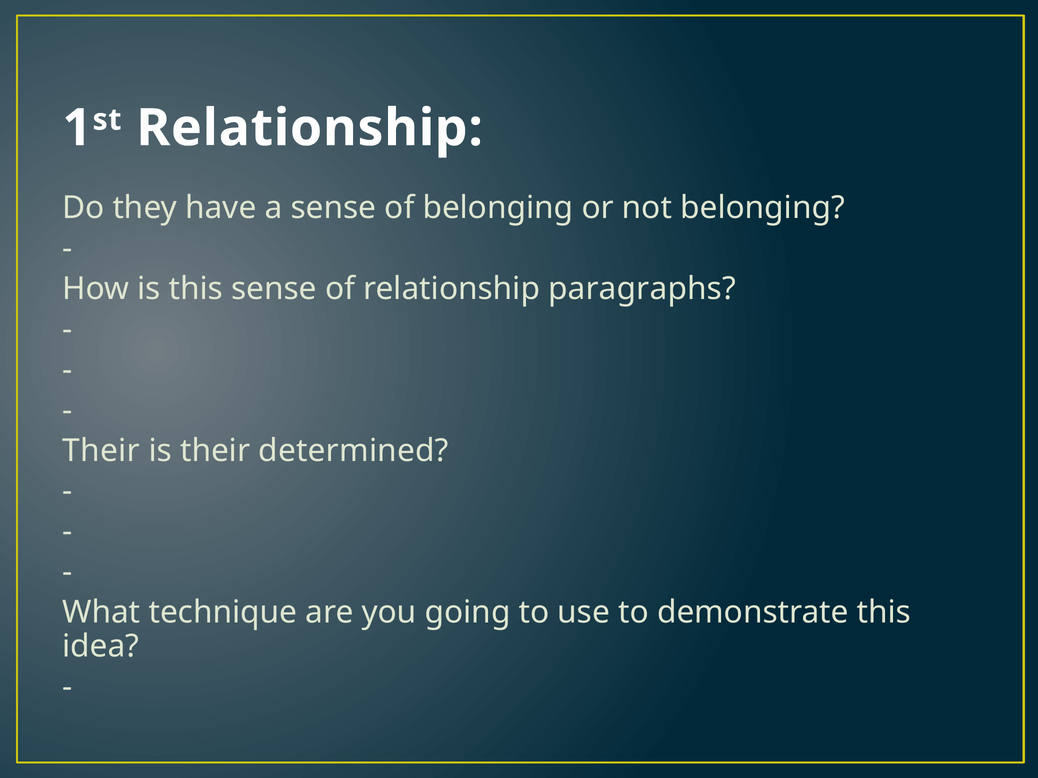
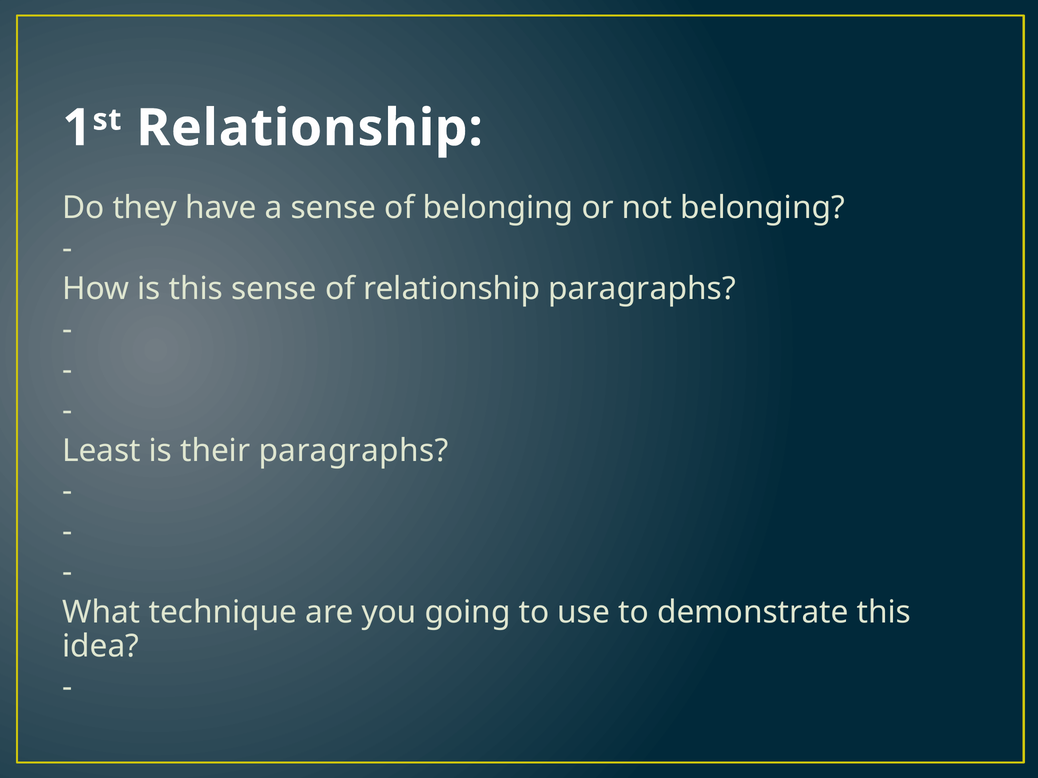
Their: Their -> Least (101, 451)
their determined: determined -> paragraphs (353, 451)
